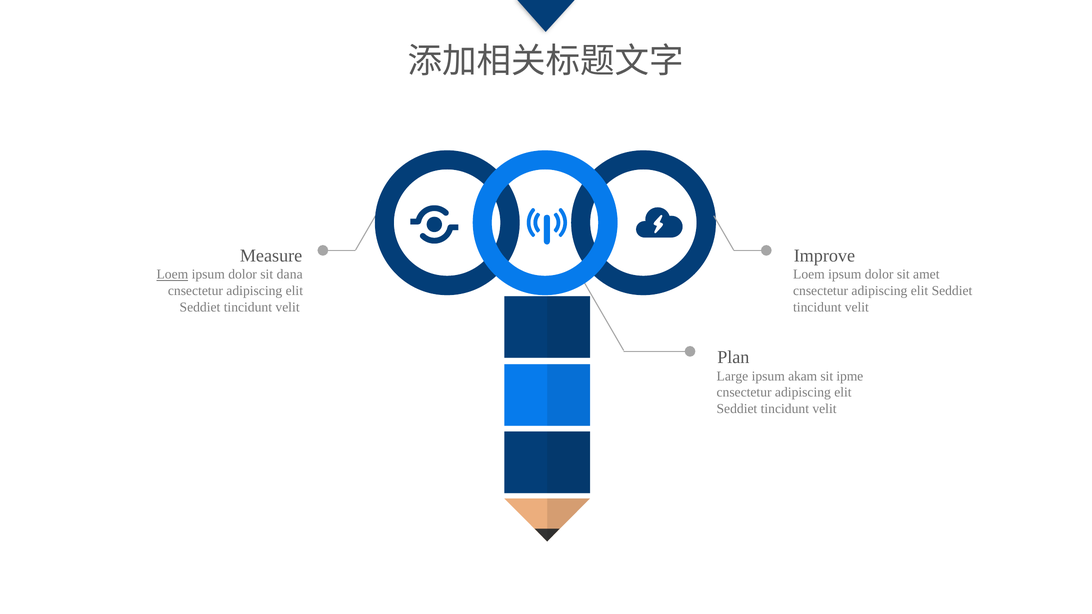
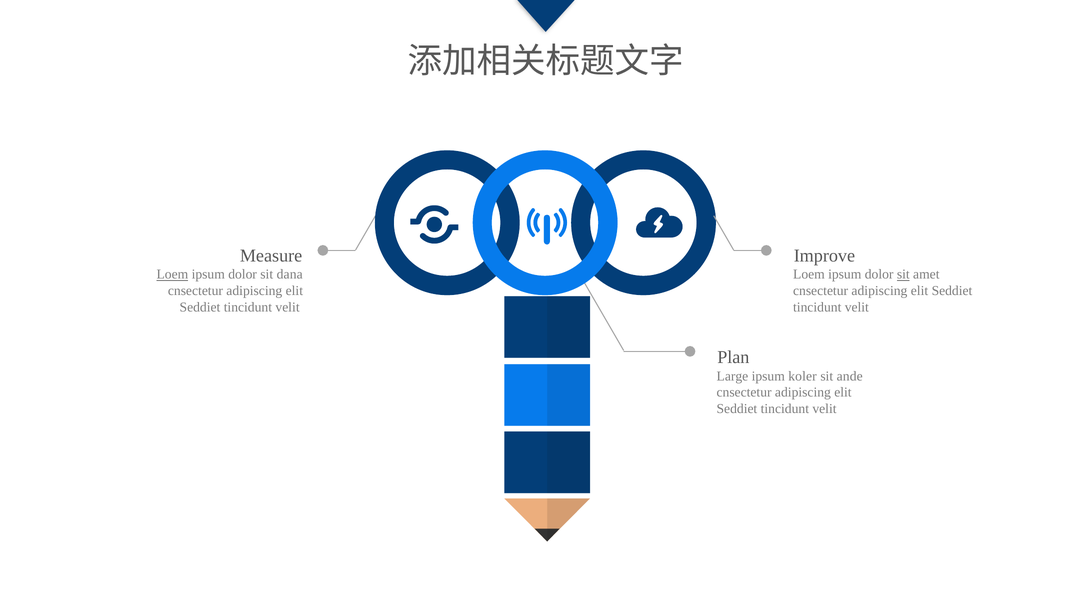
sit underline: none -> present (903, 275)
akam: akam -> koler (803, 376)
ipme: ipme -> ande (850, 376)
